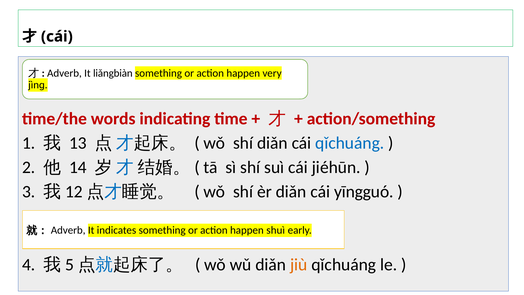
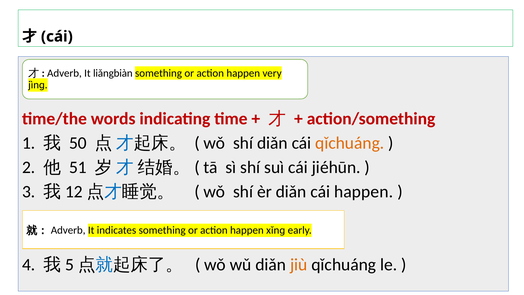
13: 13 -> 50 (78, 143)
qǐchuáng colour: blue -> orange (350, 143)
14: 14 -> 51 (78, 167)
cái yīngguó: yīngguó -> happen (364, 192)
shuì: shuì -> xǐnɡ (276, 230)
